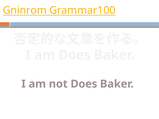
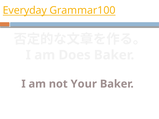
Gninrom: Gninrom -> Everyday (25, 10)
not Does: Does -> Your (84, 84)
